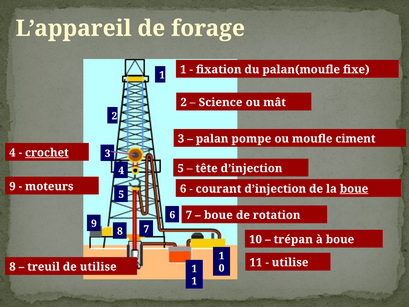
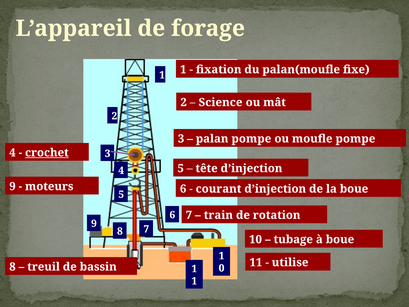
moufle ciment: ciment -> pompe (355, 139)
boue underline: present -> none (354, 189)
boue: boue -> train (218, 215)
trépan: trépan -> tubage (293, 239)
de utilise: utilise -> bassin (98, 267)
